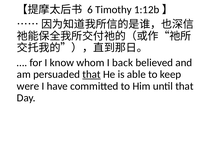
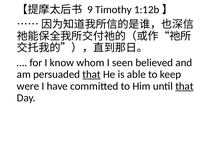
6: 6 -> 9 (90, 10)
back: back -> seen (123, 63)
that underline: none -> present (184, 86)
